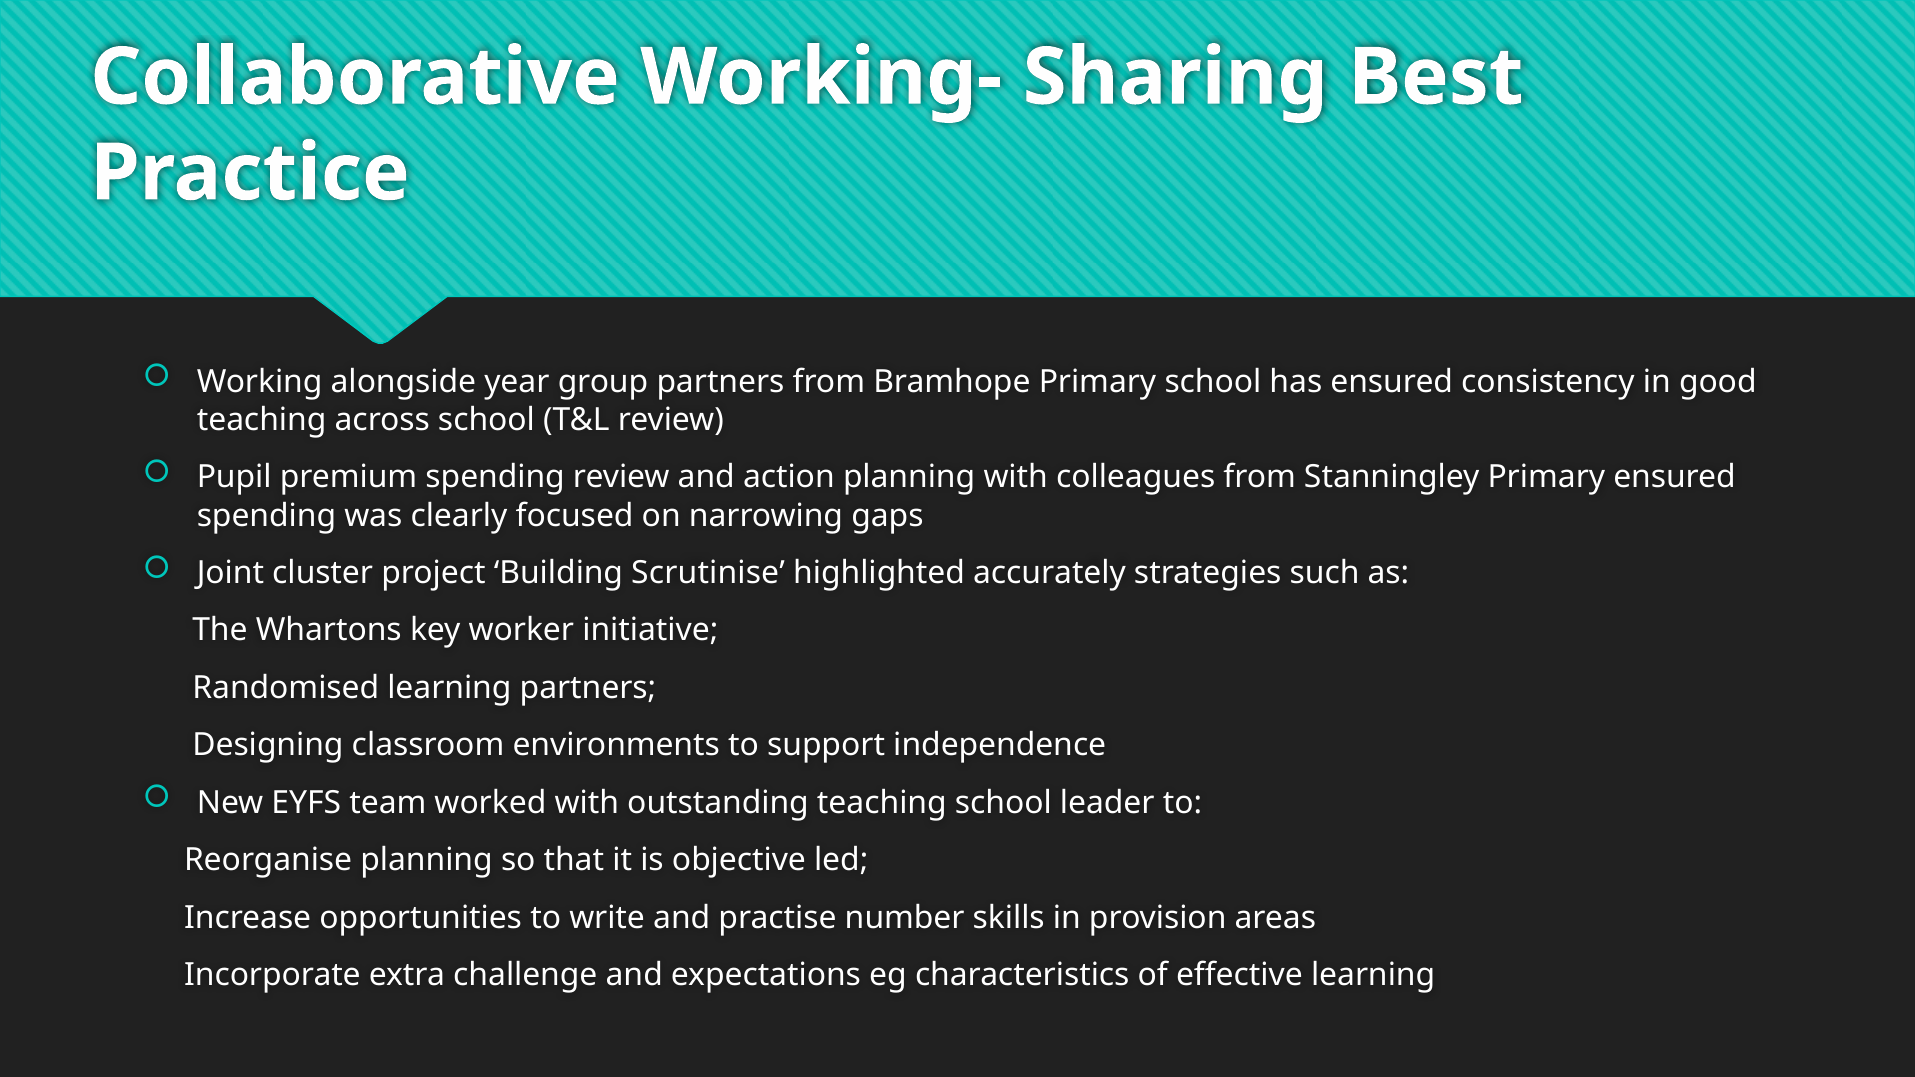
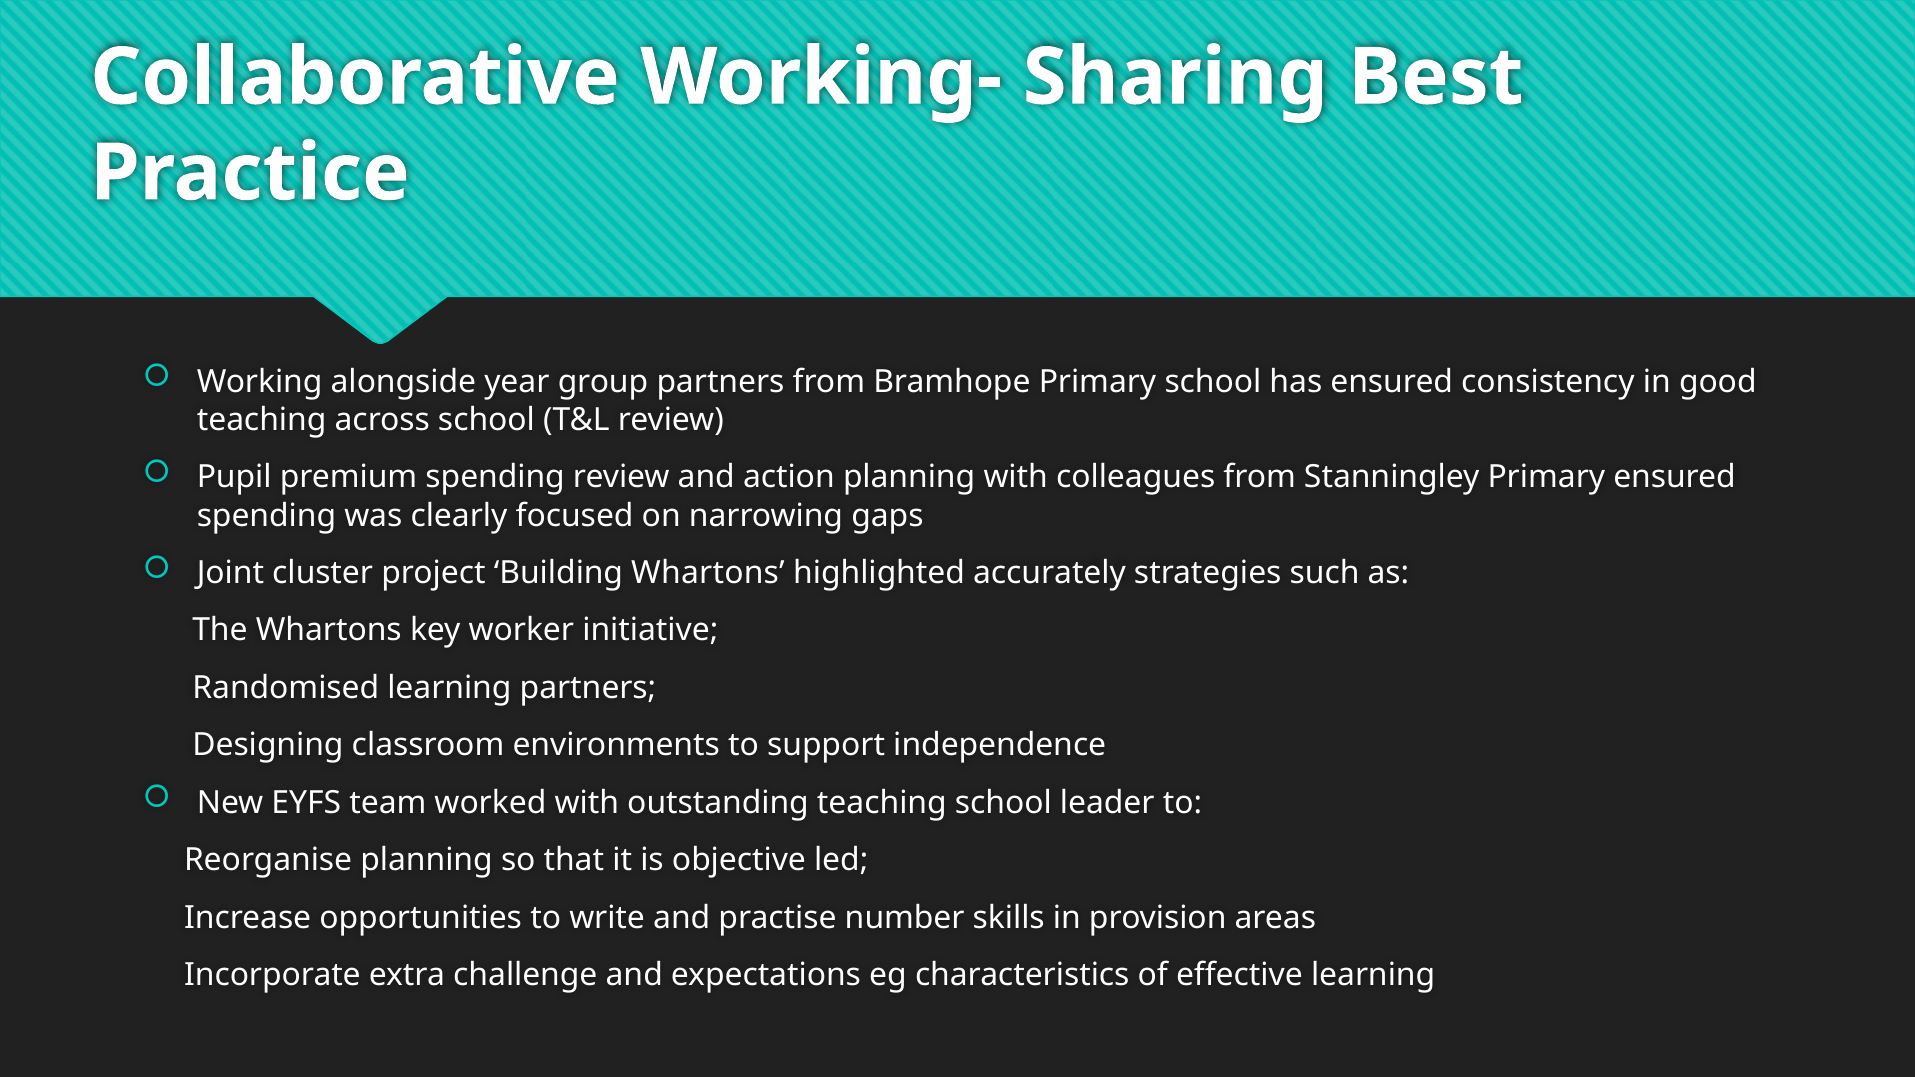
Building Scrutinise: Scrutinise -> Whartons (708, 573)
